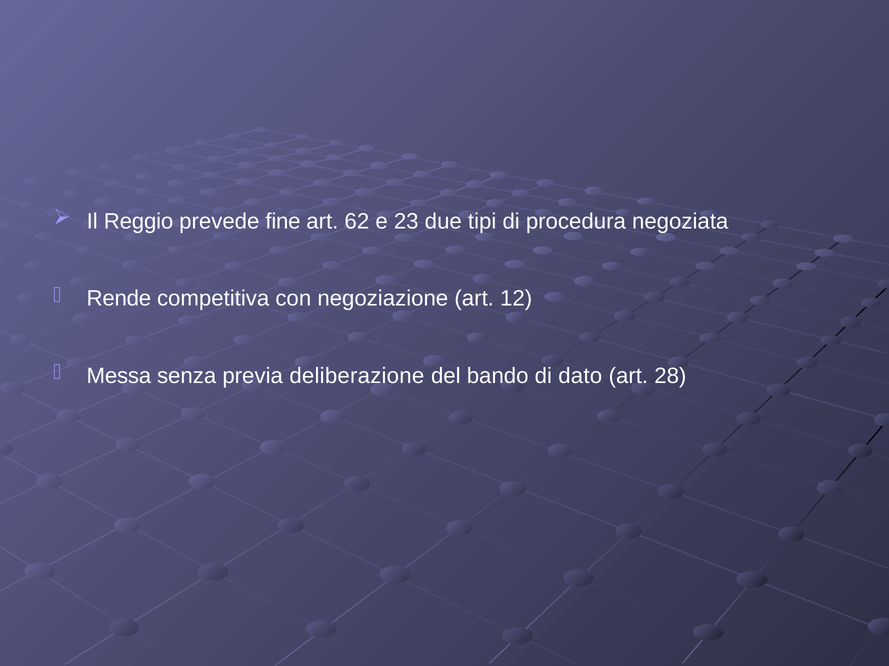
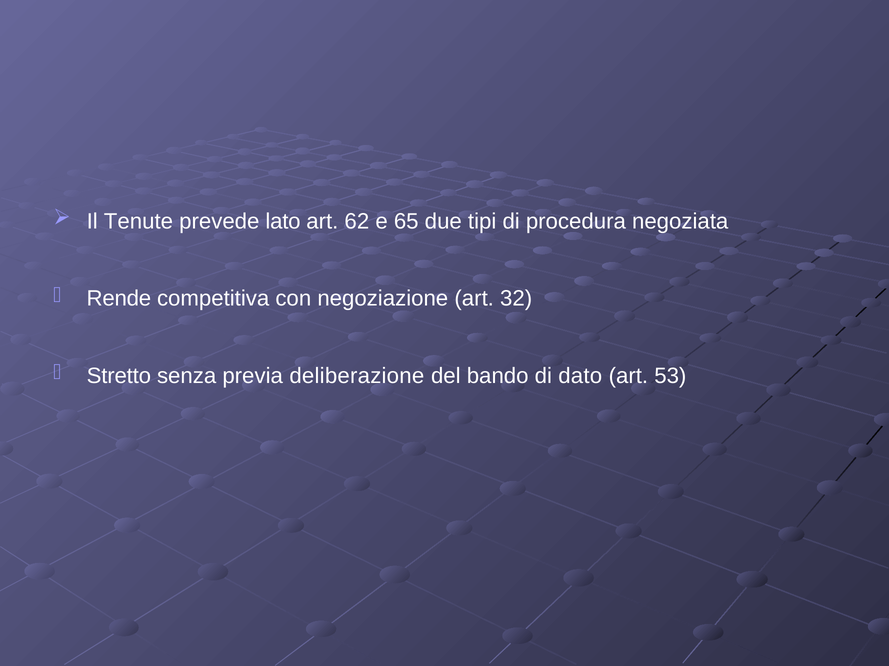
Reggio: Reggio -> Tenute (138, 222)
fine: fine -> lato (283, 222)
23: 23 -> 65 (406, 222)
12: 12 -> 32 (516, 299)
Messa: Messa -> Stretto (119, 376)
28: 28 -> 53 (670, 376)
